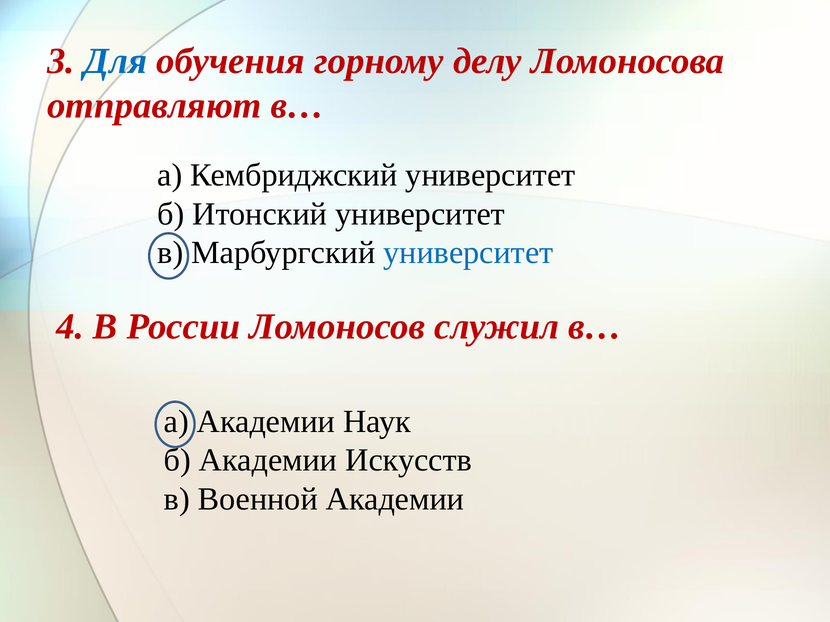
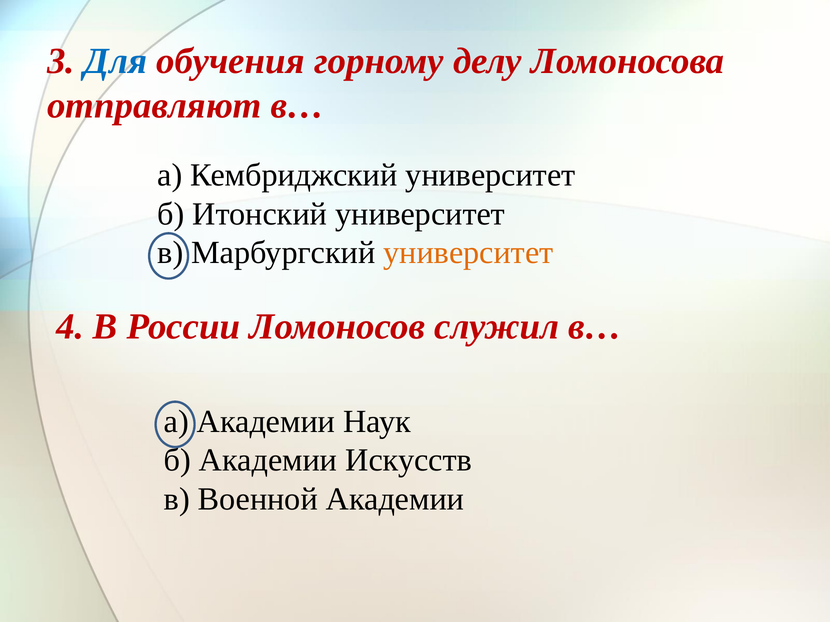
университет colour: blue -> orange (468, 253)
